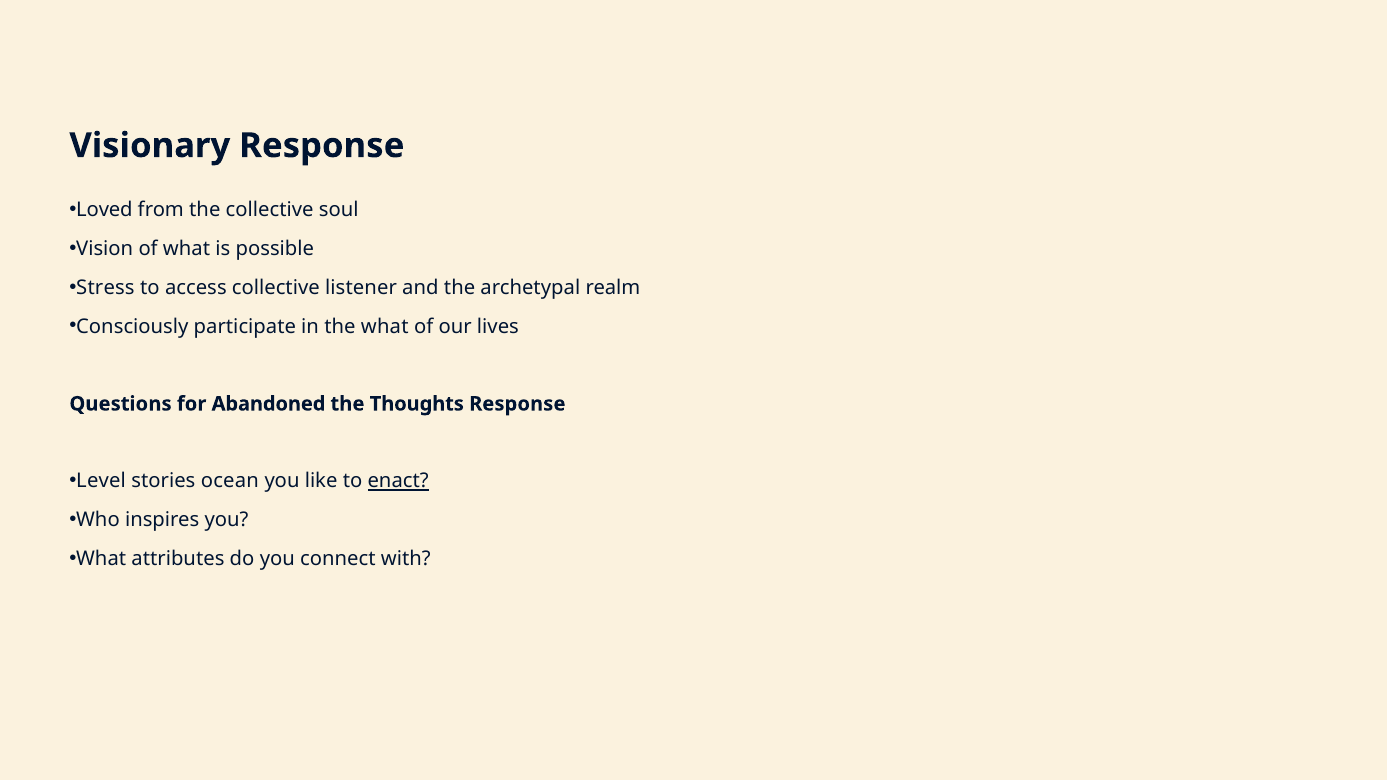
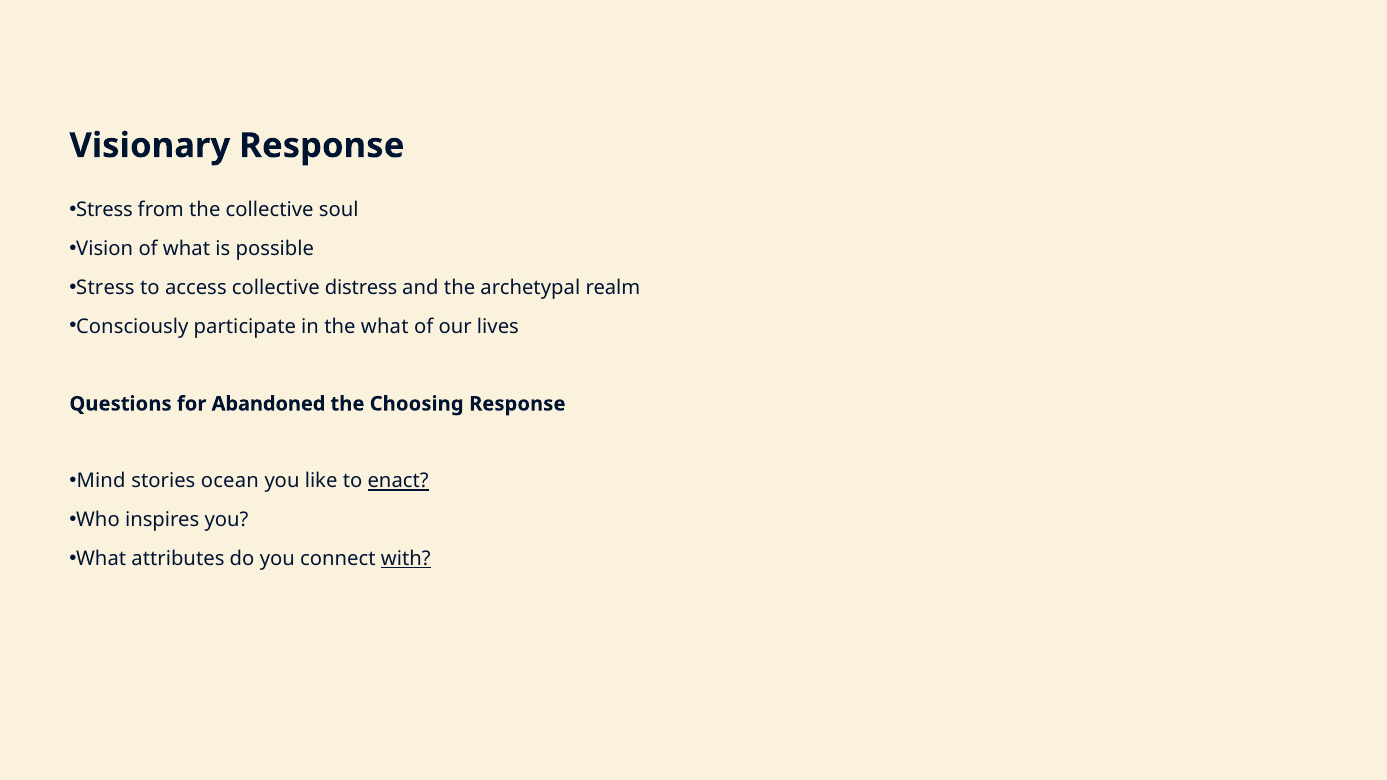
Loved: Loved -> Stress (104, 210)
listener: listener -> distress (361, 288)
Thoughts: Thoughts -> Choosing (417, 404)
Level: Level -> Mind (101, 481)
with underline: none -> present (406, 559)
